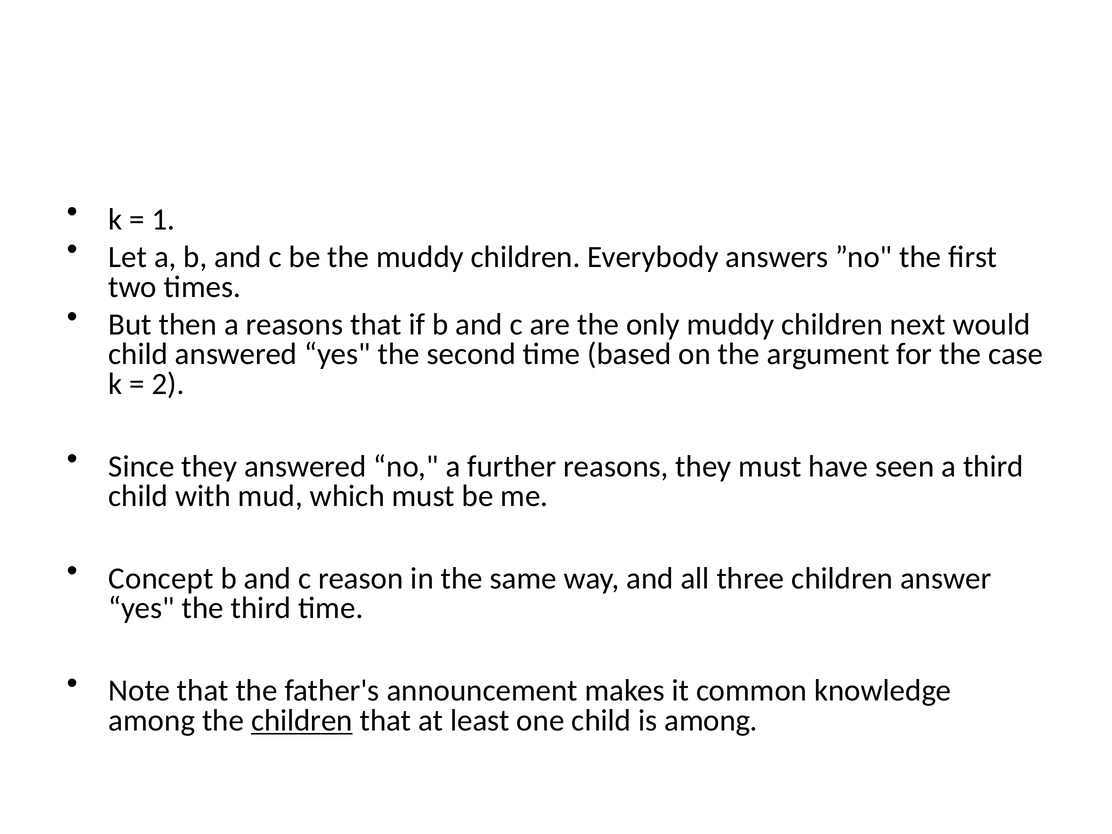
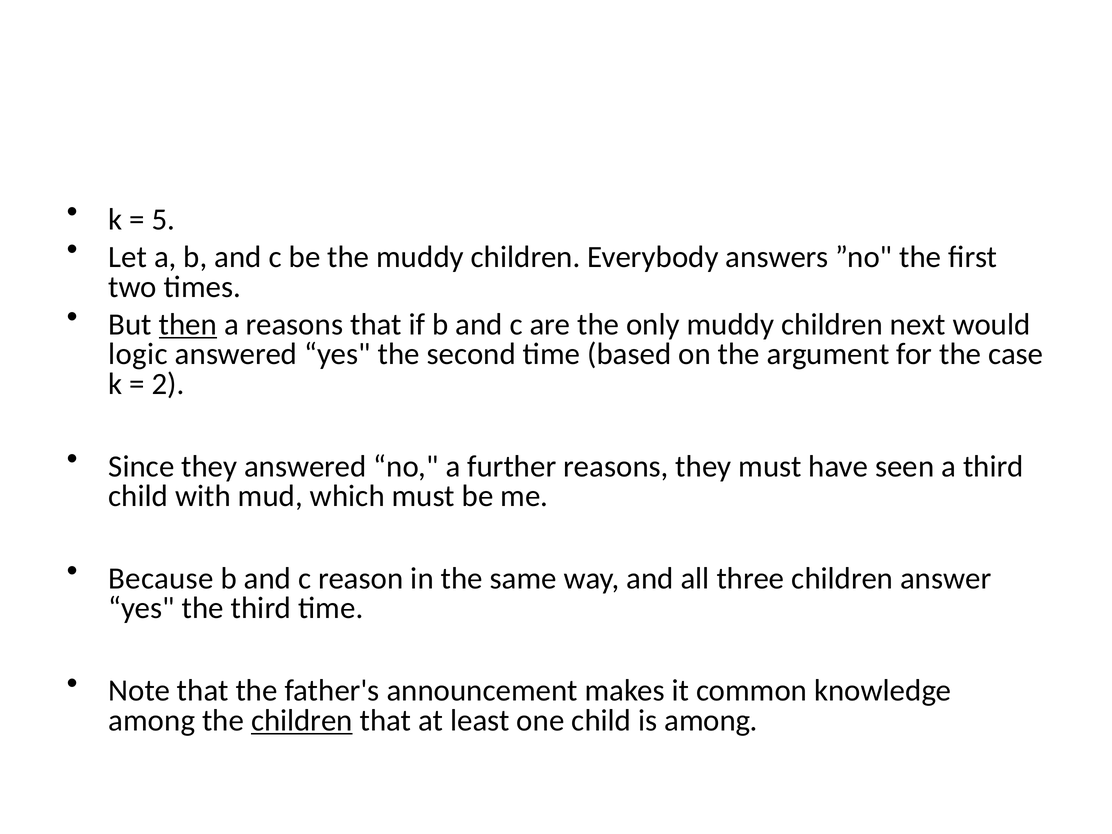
1: 1 -> 5 (164, 220)
then underline: none -> present (188, 324)
child: child -> logic (138, 354)
Concept: Concept -> Because (161, 579)
